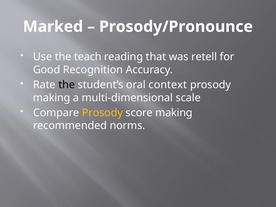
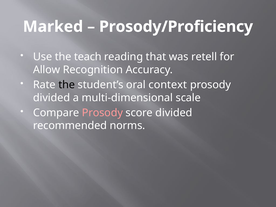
Prosody/Pronounce: Prosody/Pronounce -> Prosody/Proficiency (176, 27)
Good: Good -> Allow (47, 70)
making: making -> divided (52, 98)
Prosody colour: yellow -> pink (102, 113)
score making: making -> divided (174, 113)
